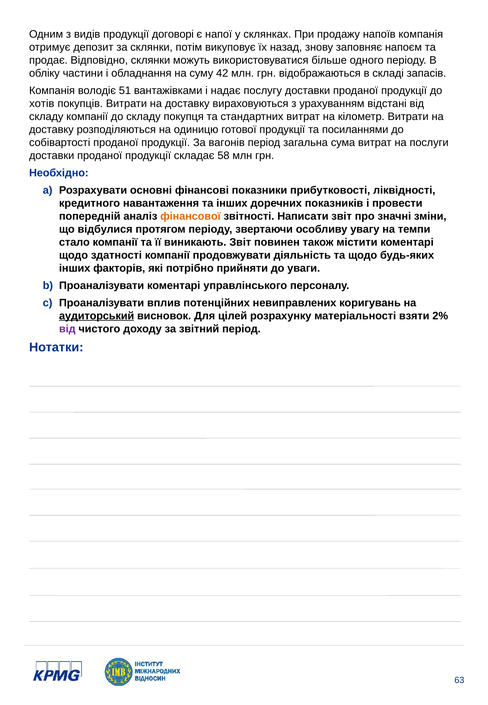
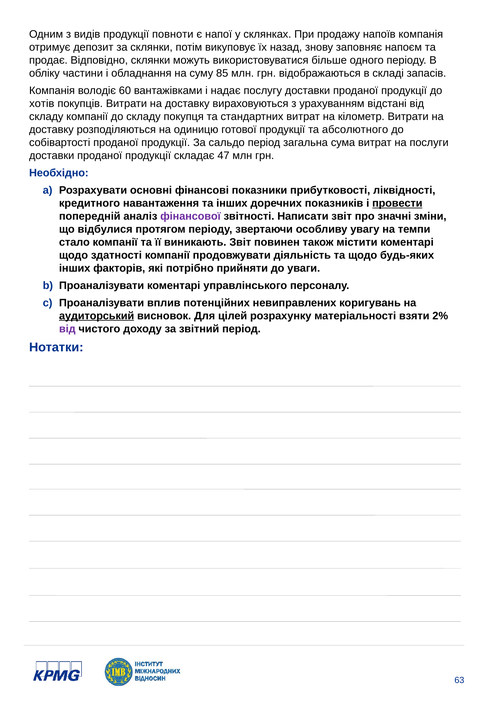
договорі: договорі -> повноти (173, 34)
42: 42 -> 85 (222, 73)
51: 51 -> 60 (125, 91)
посиланнями: посиланнями -> абсолютного (355, 130)
вагонів: вагонів -> сальдо (227, 143)
58: 58 -> 47 (223, 156)
провести underline: none -> present (397, 203)
фінансової colour: orange -> purple (190, 216)
